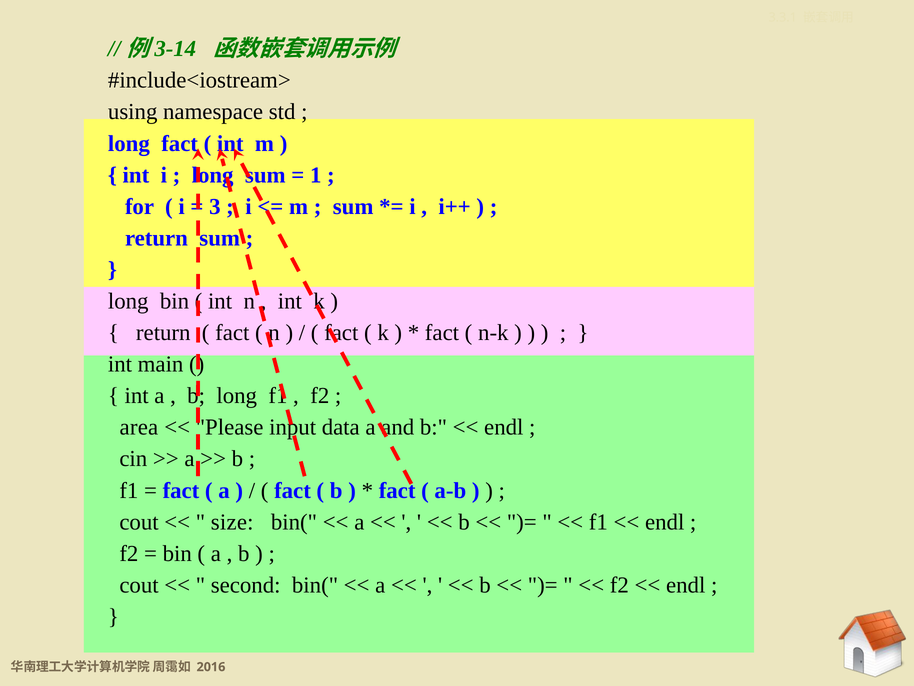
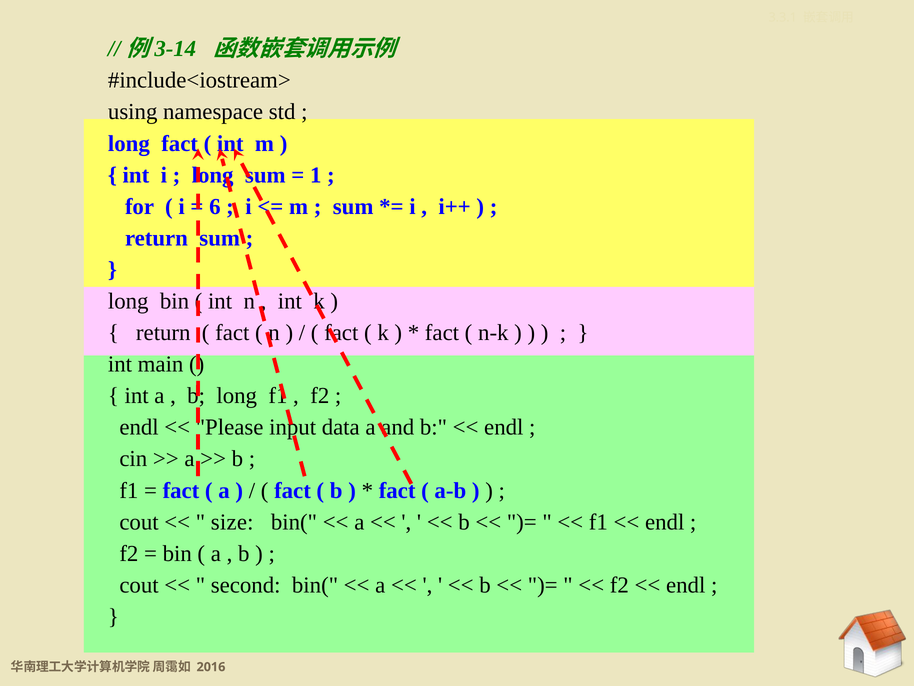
3: 3 -> 6 (215, 206)
area: area -> endl (139, 427)
